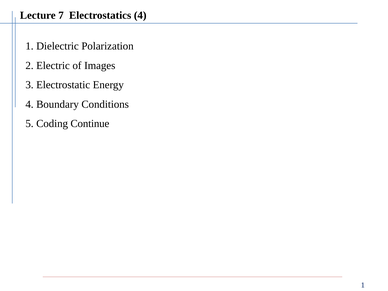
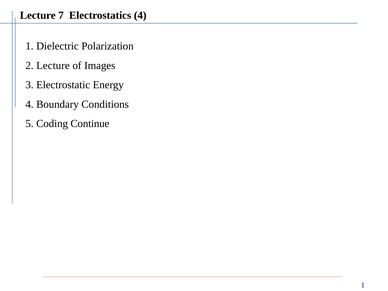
2 Electric: Electric -> Lecture (53, 65)
